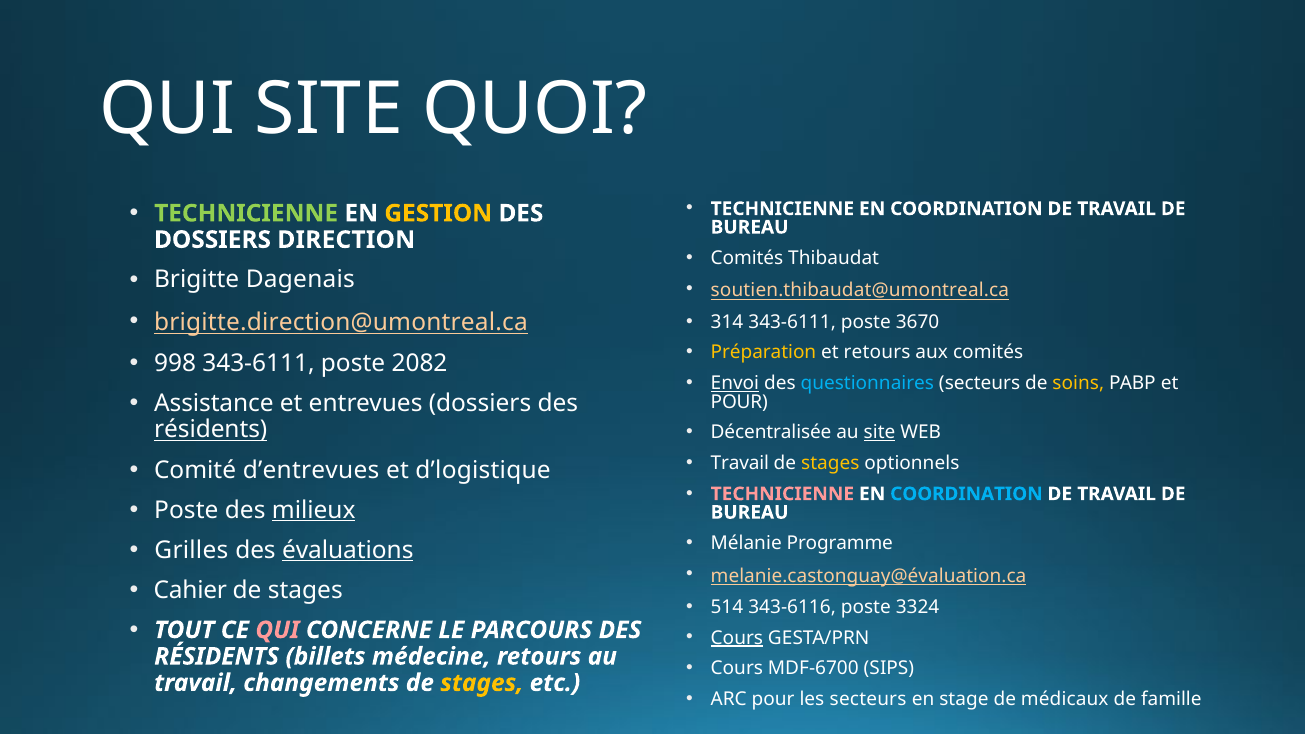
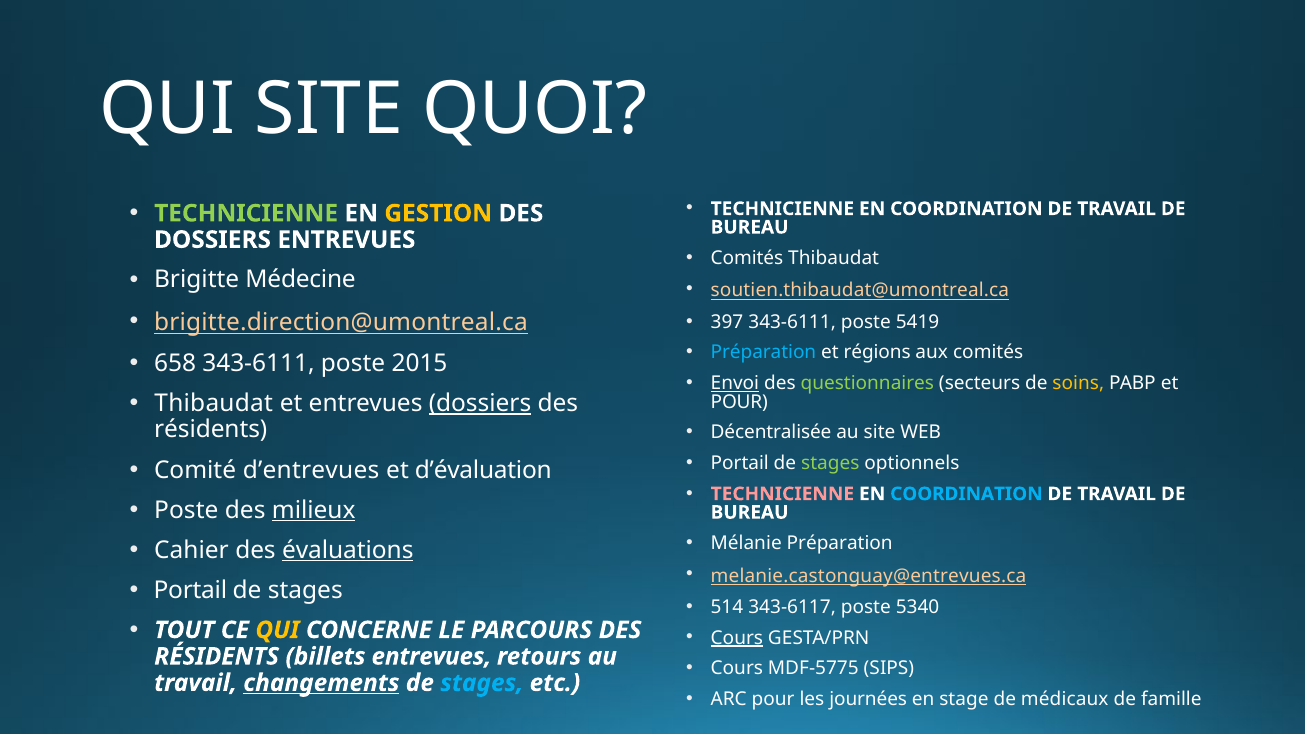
DOSSIERS DIRECTION: DIRECTION -> ENTREVUES (346, 240)
Dagenais: Dagenais -> Médecine (301, 280)
314: 314 -> 397 (727, 322)
3670: 3670 -> 5419 (918, 322)
Préparation colour: yellow -> light blue (763, 353)
et retours: retours -> régions (877, 353)
998: 998 -> 658 (175, 363)
2082: 2082 -> 2015 (420, 363)
questionnaires colour: light blue -> light green (867, 383)
Assistance: Assistance -> Thibaudat (214, 403)
dossiers underline: none -> present (480, 403)
site underline: present -> none (880, 433)
résidents underline: present -> none (211, 430)
Travail: Travail -> Portail (740, 463)
stages colour: yellow -> light green (830, 463)
d’logistique: d’logistique -> d’évaluation (483, 470)
Mélanie Programme: Programme -> Préparation (840, 543)
Grilles: Grilles -> Cahier (191, 550)
melanie.castonguay@évaluation.ca: melanie.castonguay@évaluation.ca -> melanie.castonguay@entrevues.ca (868, 576)
Cahier: Cahier -> Portail (190, 590)
343-6116: 343-6116 -> 343-6117 (792, 607)
3324: 3324 -> 5340 (918, 607)
QUI colour: pink -> yellow (277, 630)
billets médecine: médecine -> entrevues (431, 657)
MDF-6700: MDF-6700 -> MDF-5775 (813, 669)
changements underline: none -> present (321, 683)
stages colour: yellow -> light blue (482, 683)
les secteurs: secteurs -> journées (868, 699)
